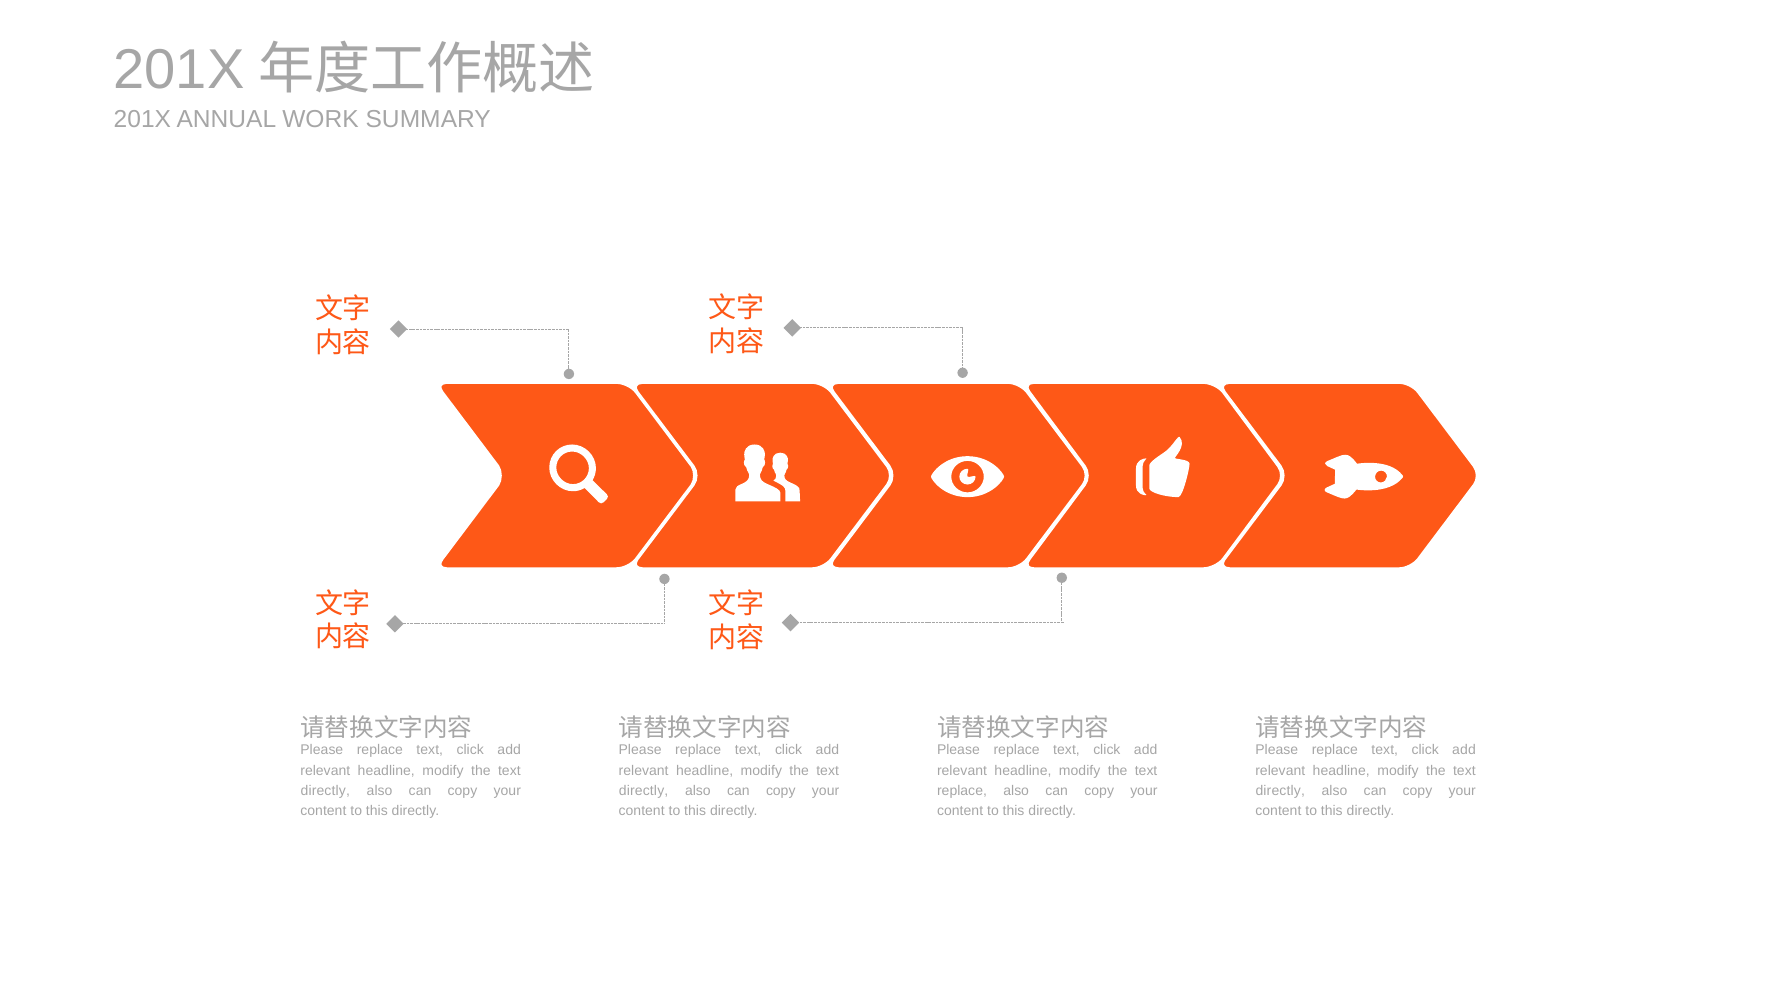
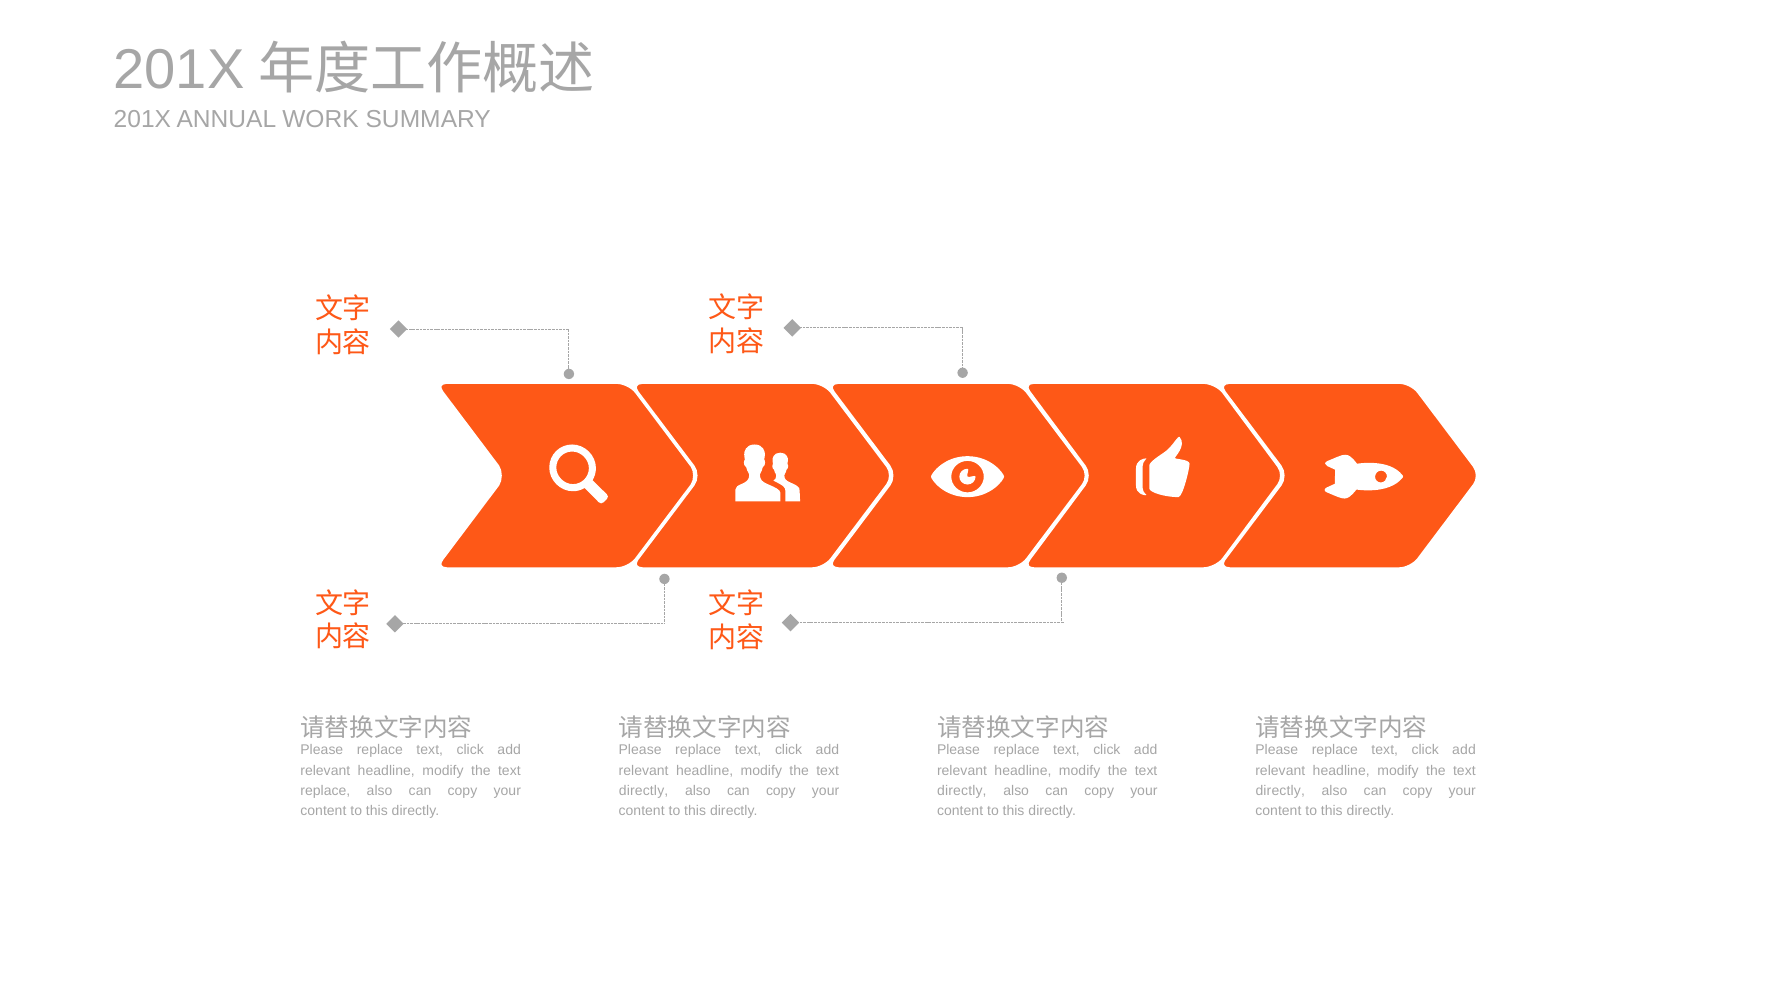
directly: directly -> replace (325, 790)
replace: replace -> directly (962, 790)
